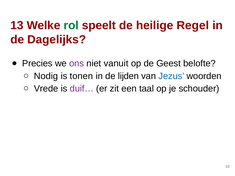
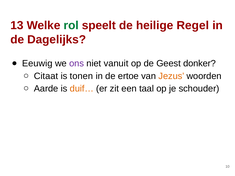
Precies: Precies -> Eeuwig (37, 63)
belofte: belofte -> donker (199, 63)
Nodig: Nodig -> Citaat (46, 76)
lijden: lijden -> ertoe (128, 76)
Jezus colour: blue -> orange (171, 76)
Vrede: Vrede -> Aarde (46, 89)
duif… colour: purple -> orange (82, 89)
